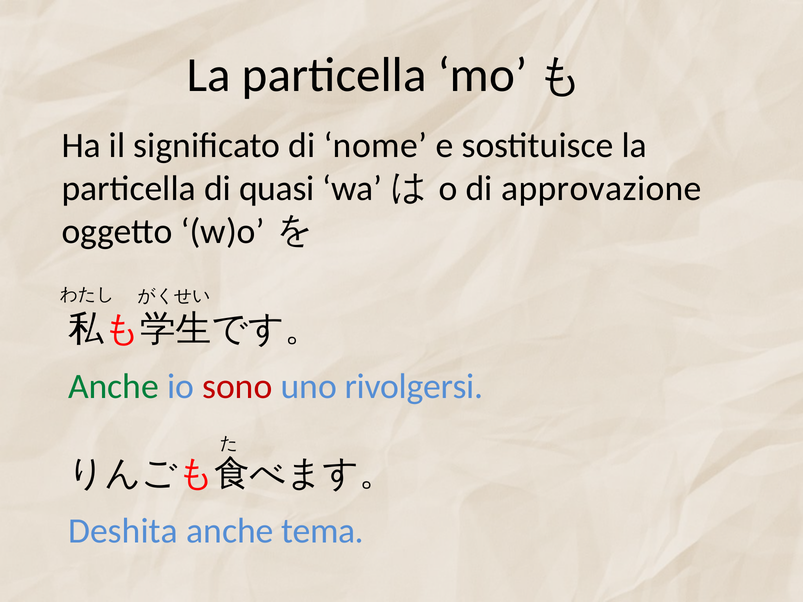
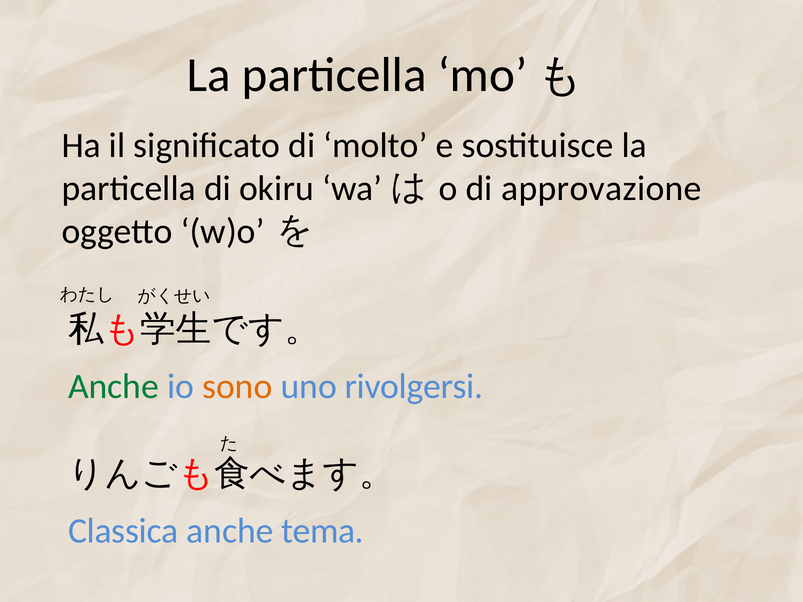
nome: nome -> molto (376, 146)
quasi: quasi -> okiru (276, 189)
sono colour: red -> orange (237, 387)
Deshita: Deshita -> Classica (123, 531)
